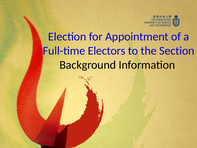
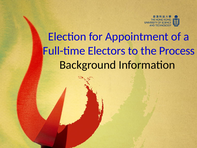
Section: Section -> Process (177, 51)
